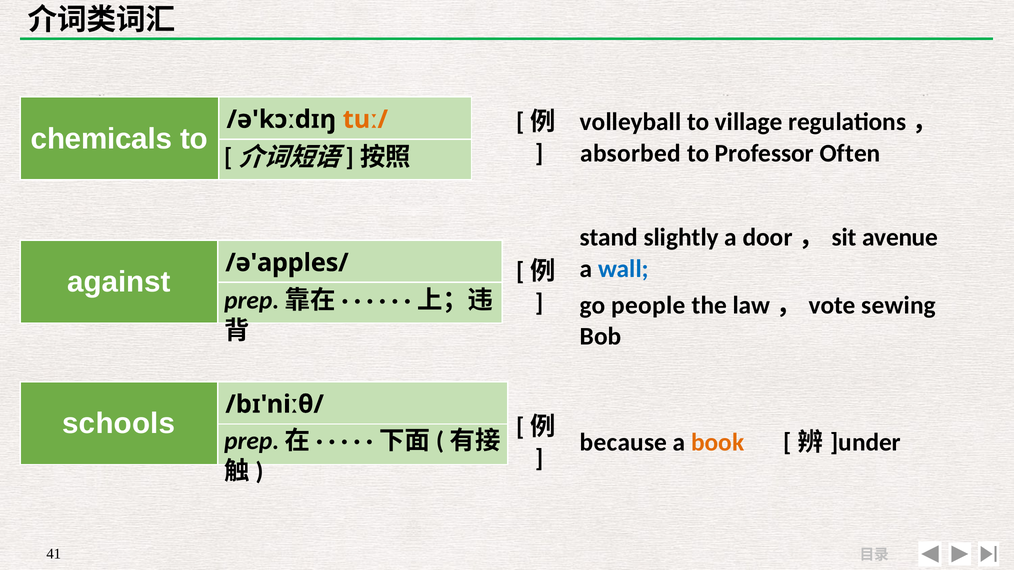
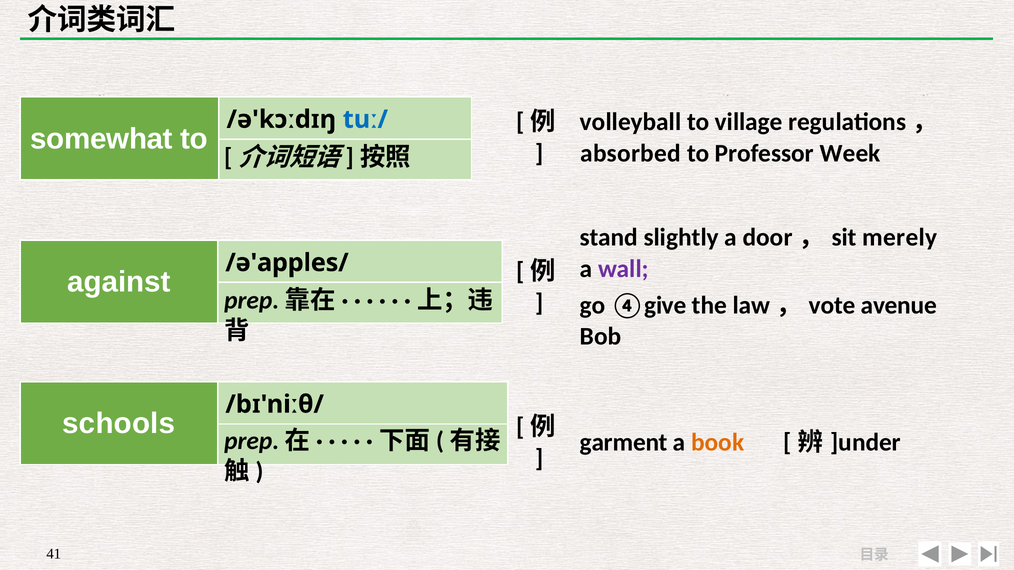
chemicals: chemicals -> somewhat (102, 139)
tuː/ colour: orange -> blue (365, 120)
Often: Often -> Week (850, 153)
avenue: avenue -> merely (900, 238)
wall colour: blue -> purple (623, 269)
people: people -> ④give (649, 305)
sewing: sewing -> avenue (899, 305)
because: because -> garment (624, 443)
